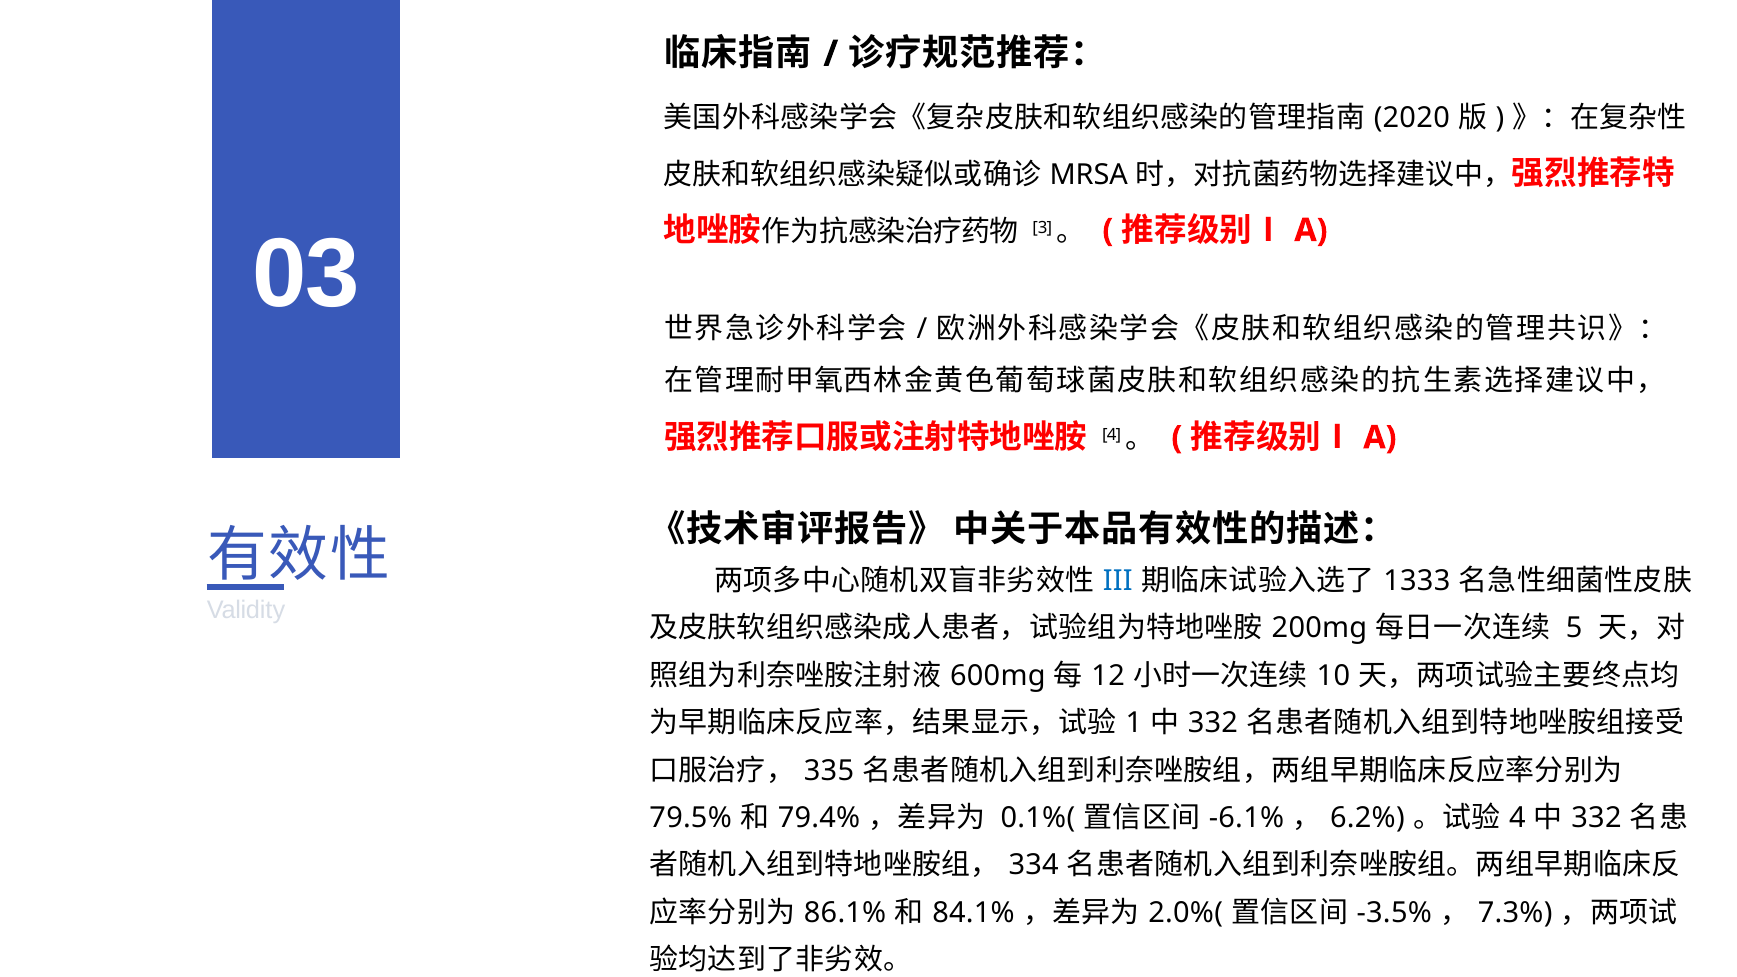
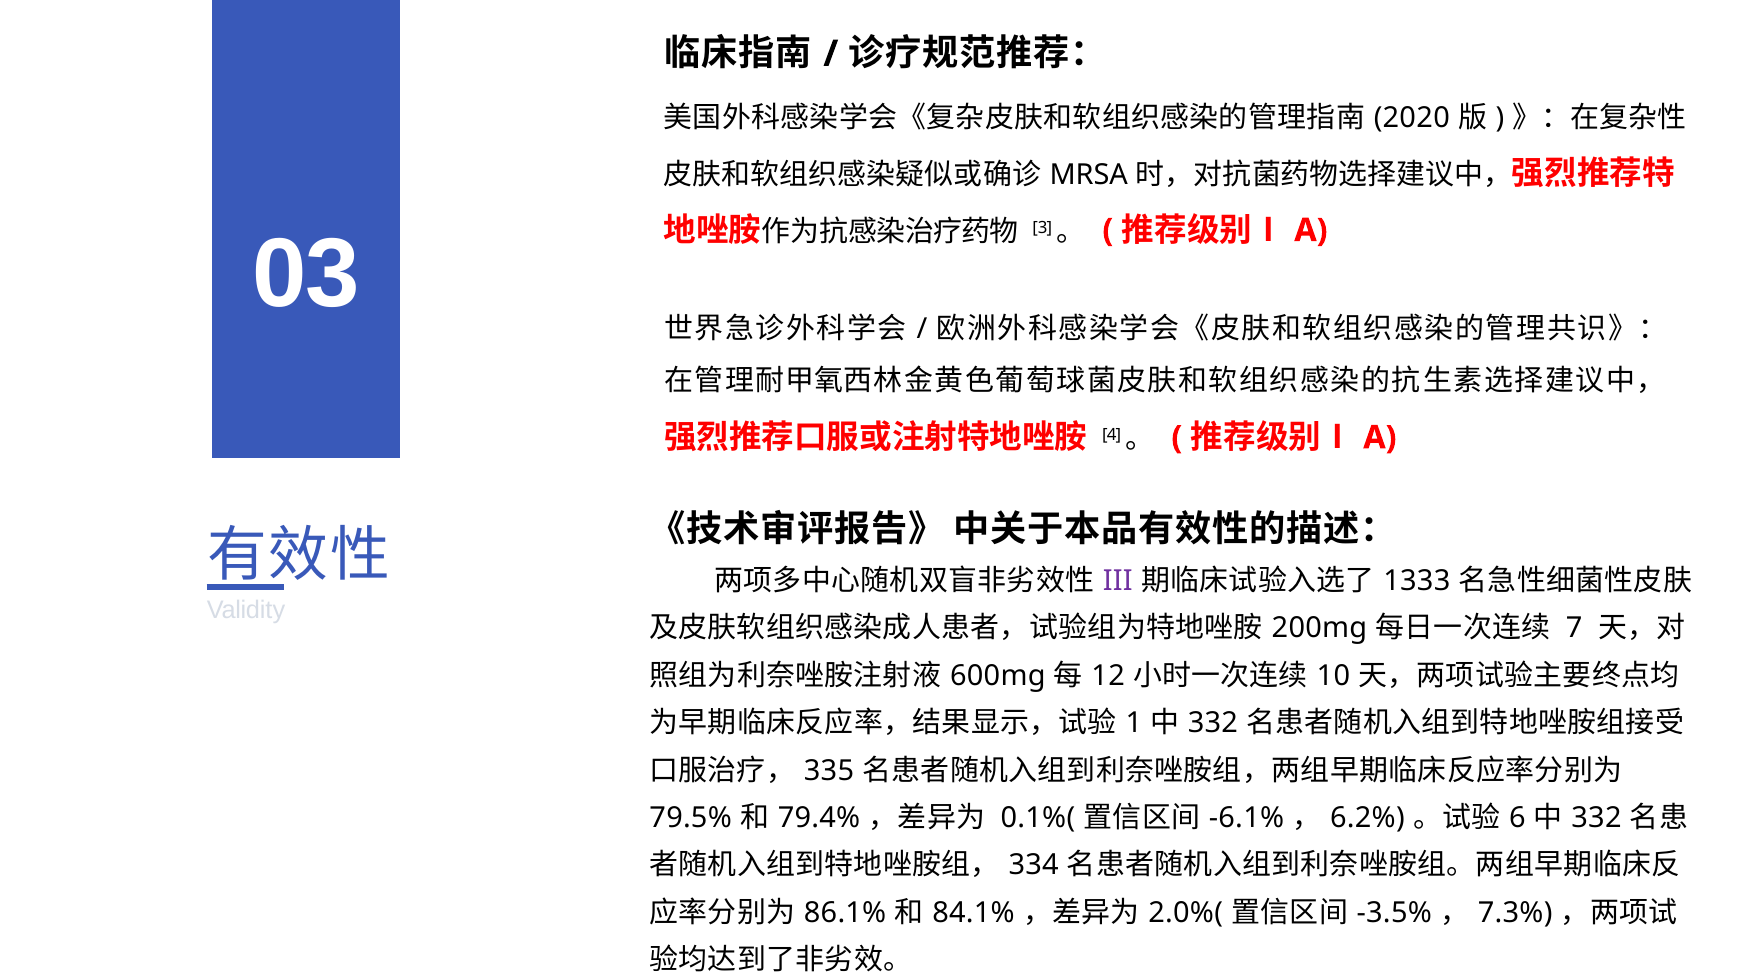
III colour: blue -> purple (1118, 581)
5: 5 -> 7 (1574, 628)
4: 4 -> 6 (1517, 818)
